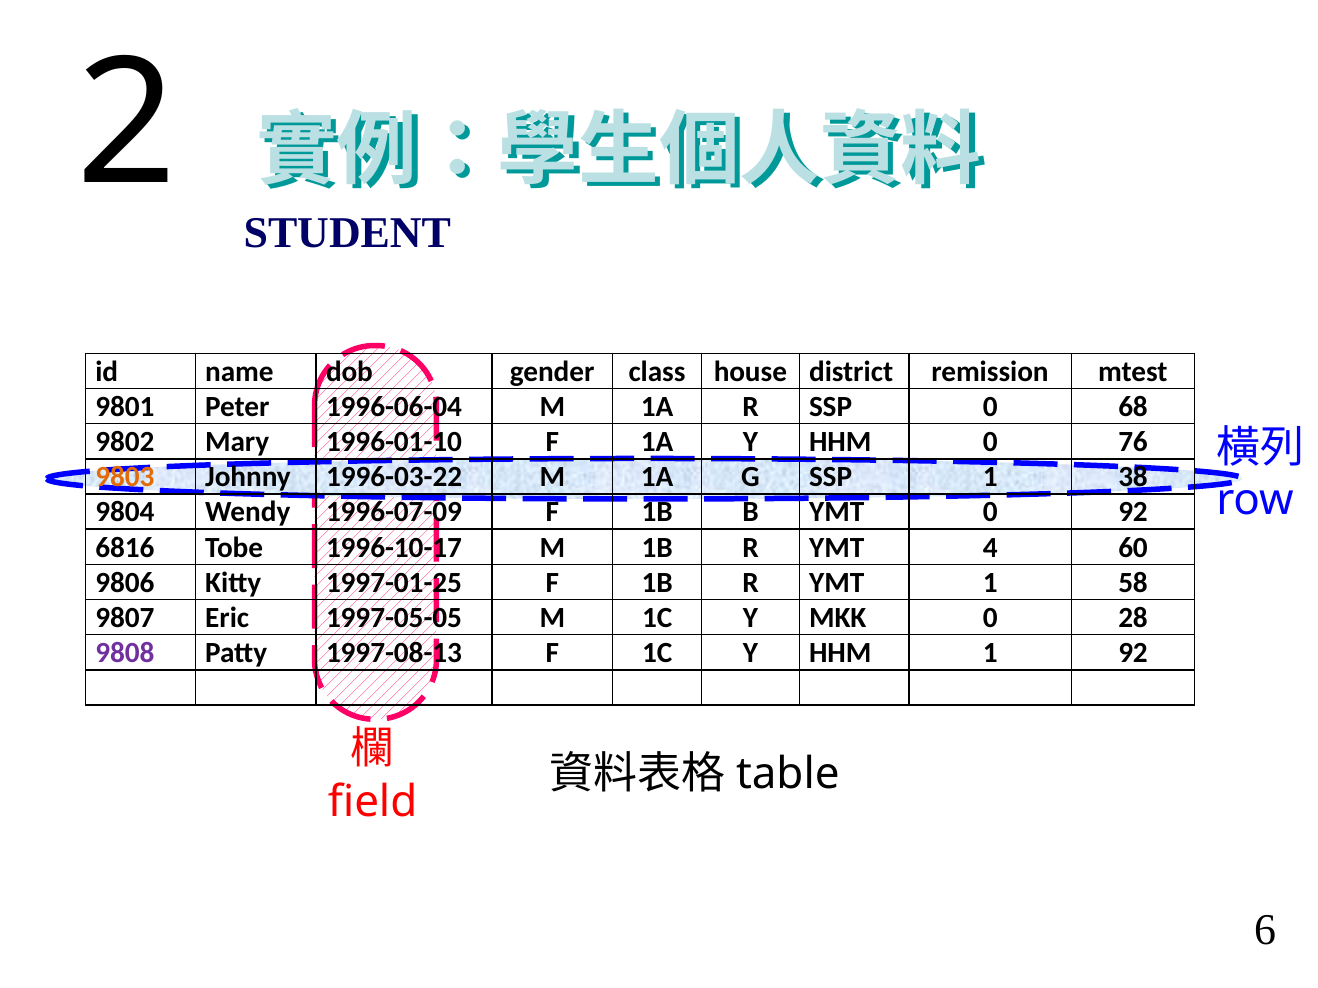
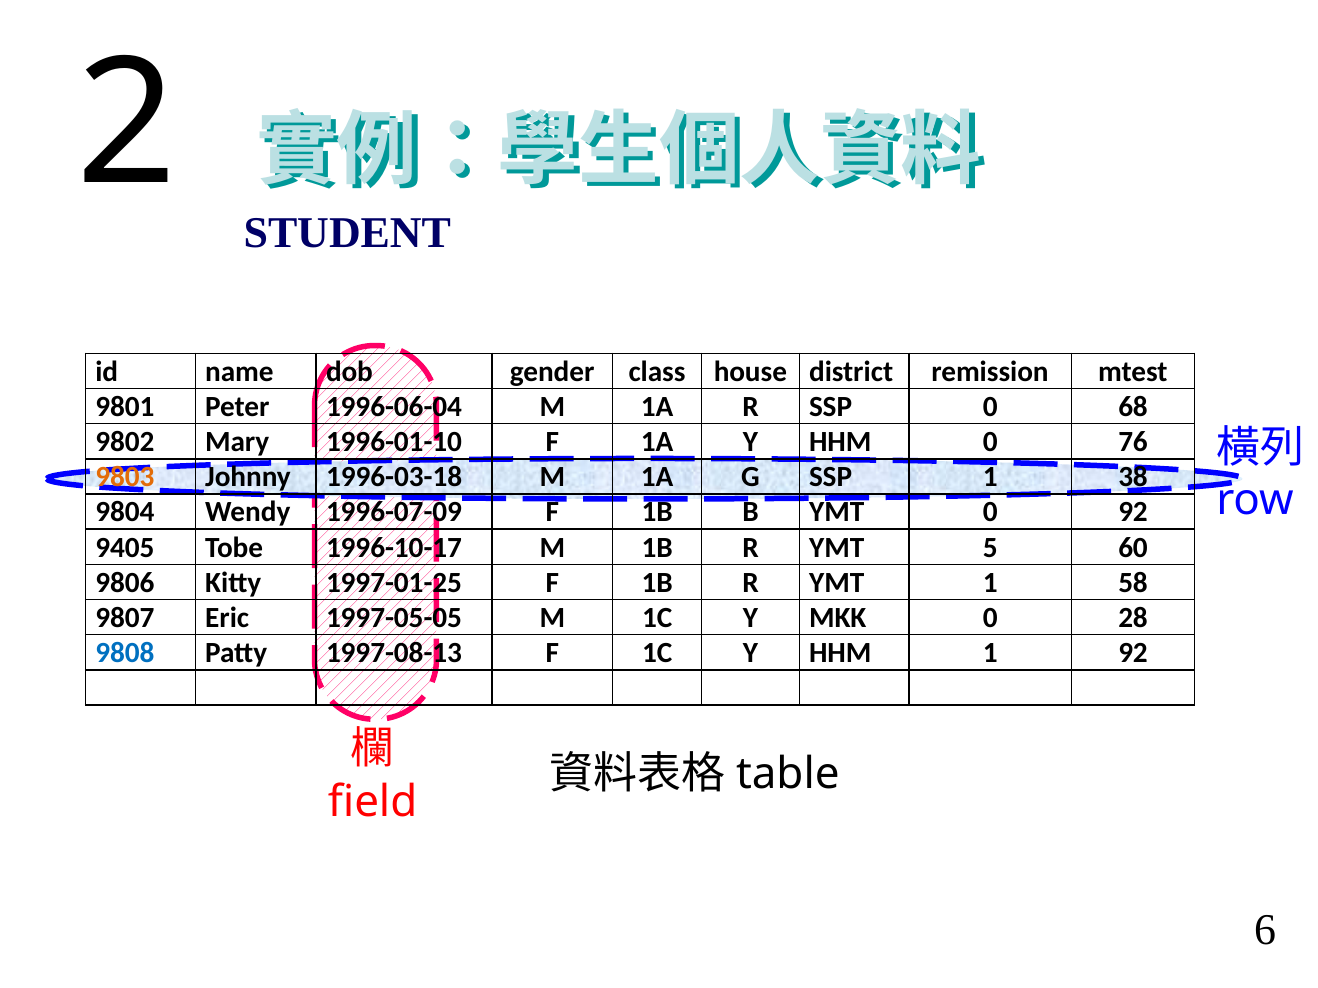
1996-03-22: 1996-03-22 -> 1996-03-18 (394, 477)
6816: 6816 -> 9405 (125, 548)
4: 4 -> 5 (990, 548)
9808 colour: purple -> blue (125, 653)
